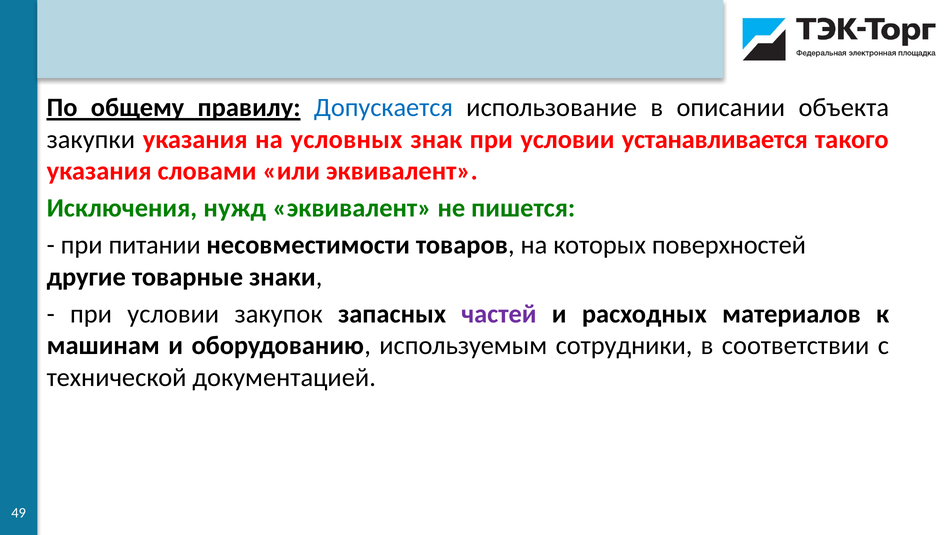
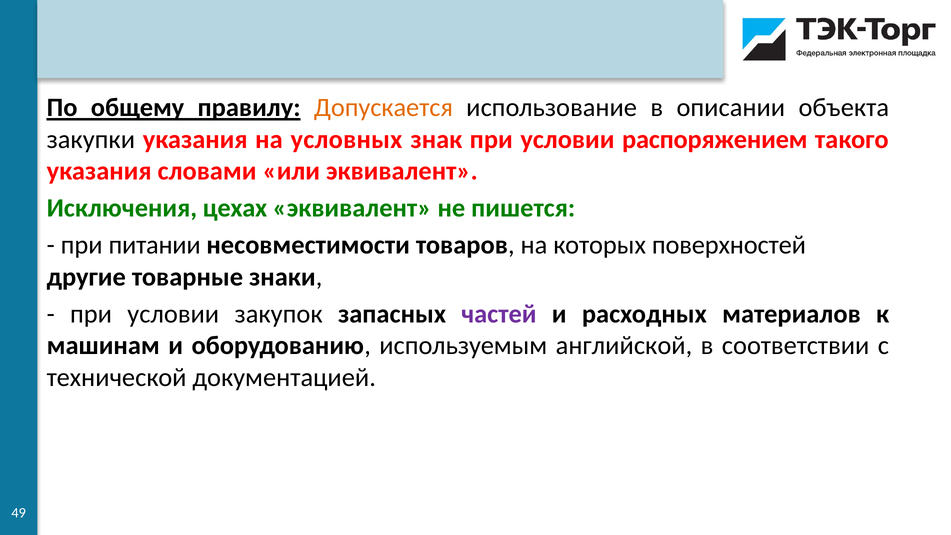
Допускается colour: blue -> orange (383, 108)
устанавливается: устанавливается -> распоряжением (715, 139)
нужд: нужд -> цехах (235, 208)
сотрудники: сотрудники -> английской (624, 346)
